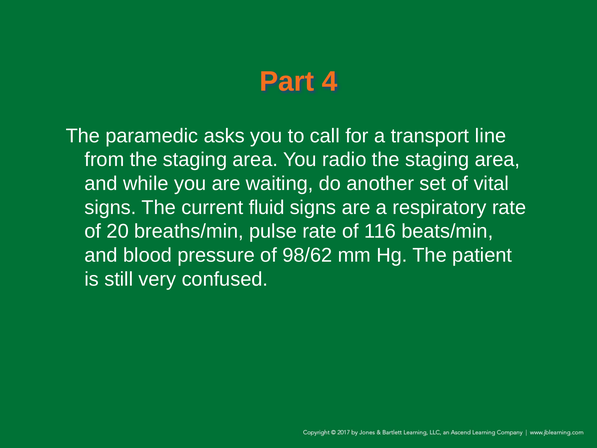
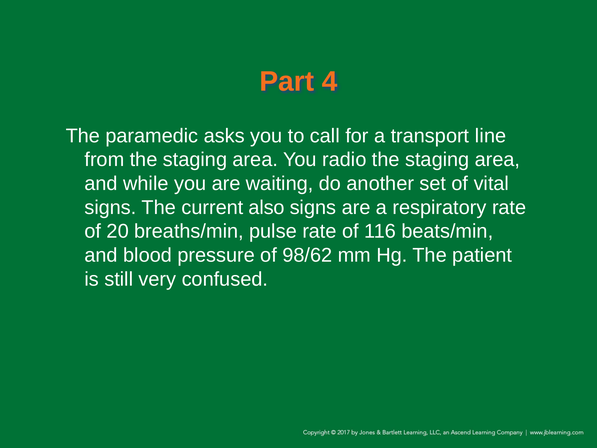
fluid: fluid -> also (267, 207)
